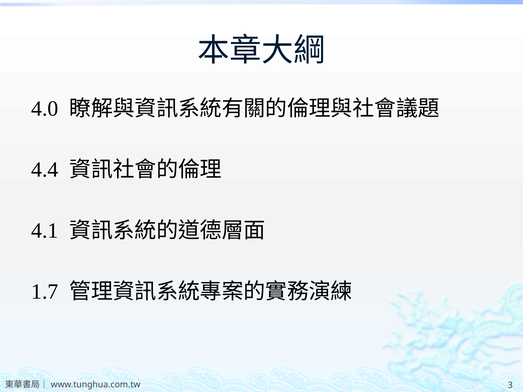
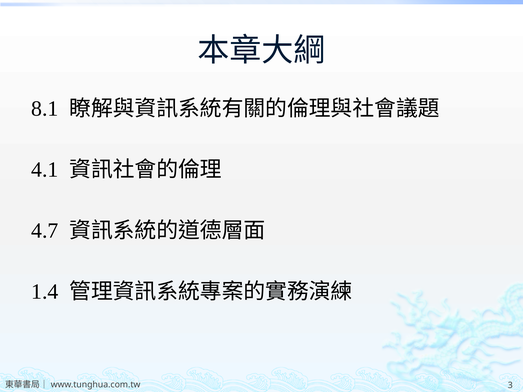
4.0: 4.0 -> 8.1 (45, 109)
4.4: 4.4 -> 4.1 (45, 170)
4.1: 4.1 -> 4.7 (45, 231)
1.7: 1.7 -> 1.4 (45, 292)
